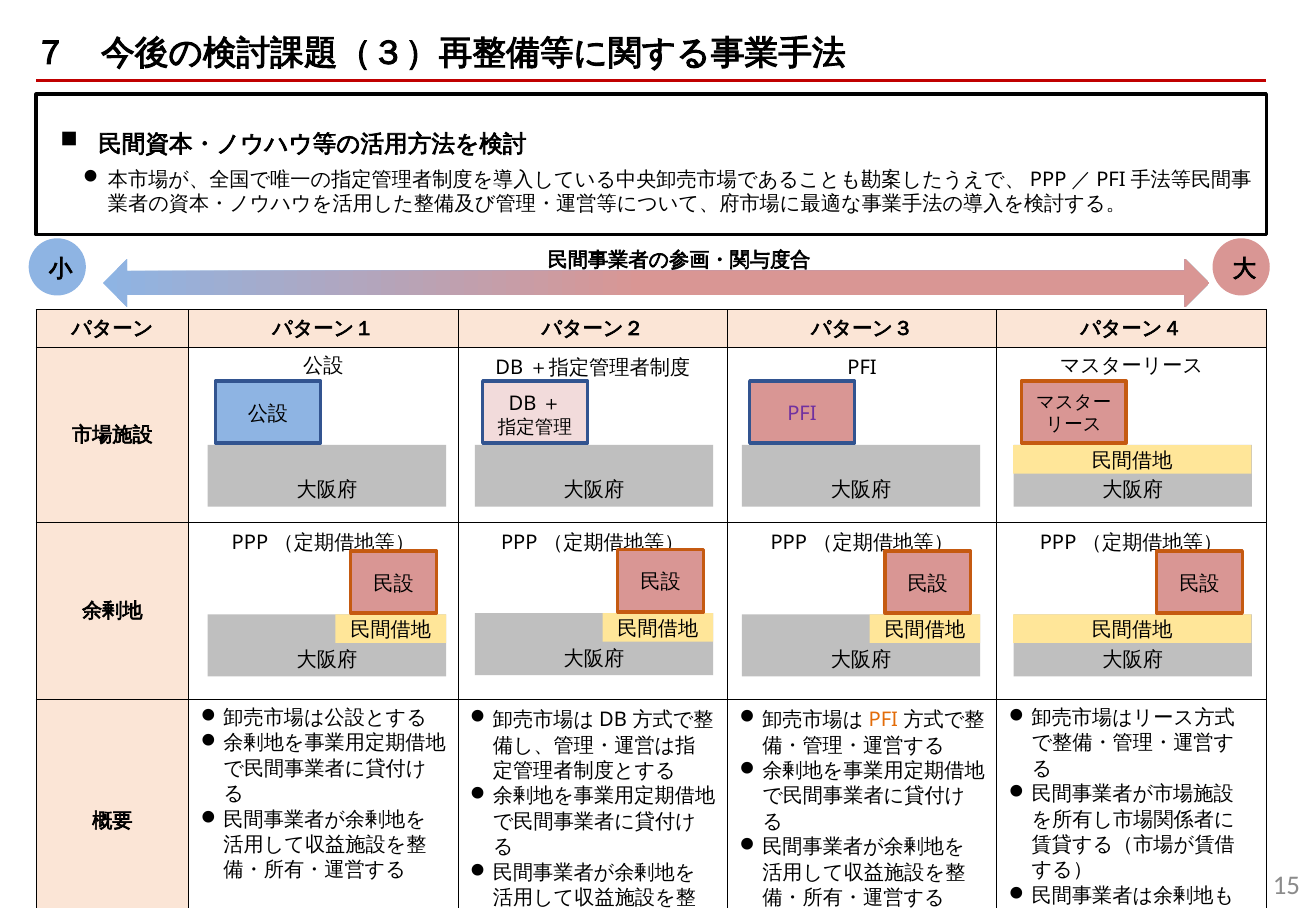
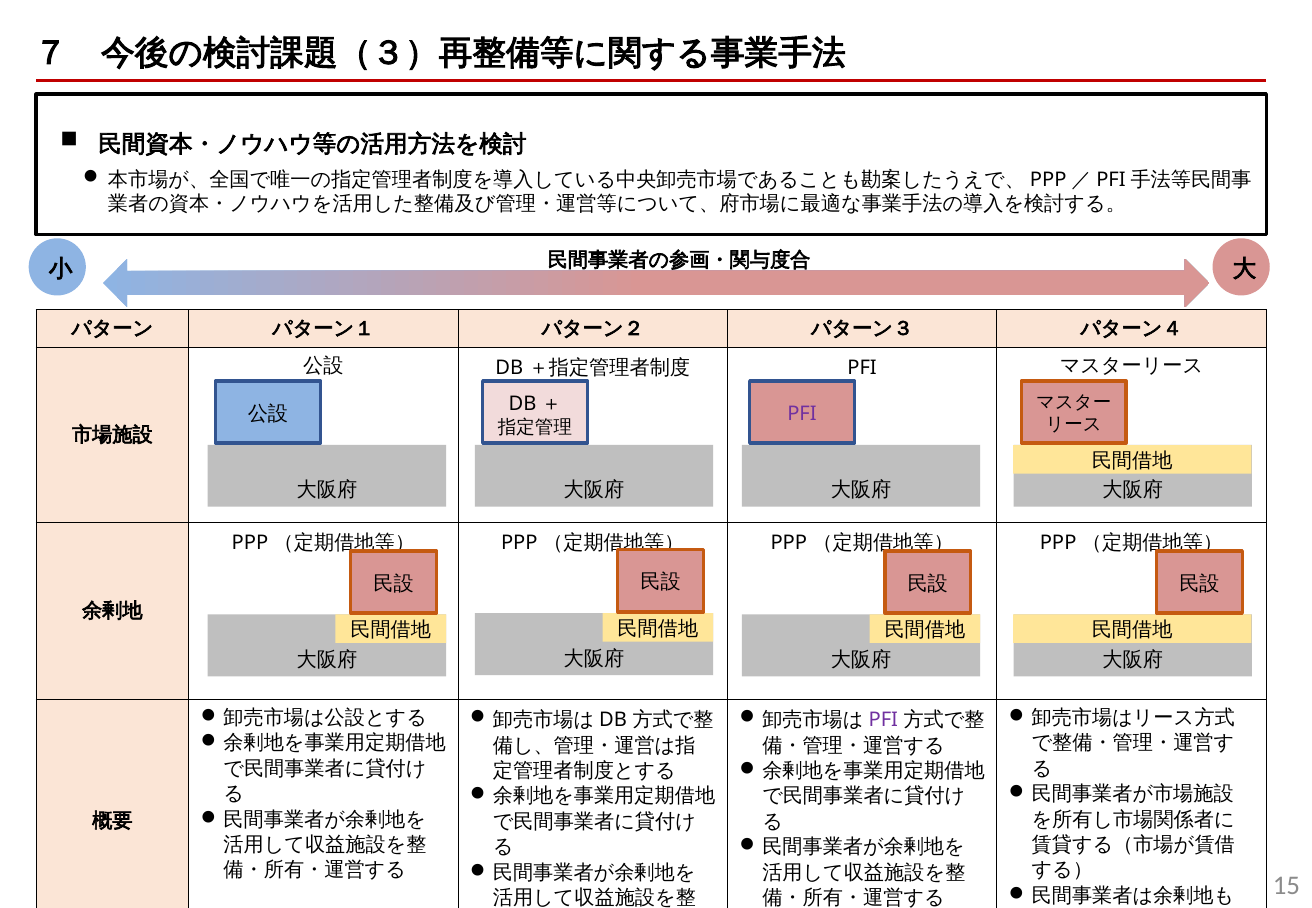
PFI colour: orange -> purple (883, 720)
